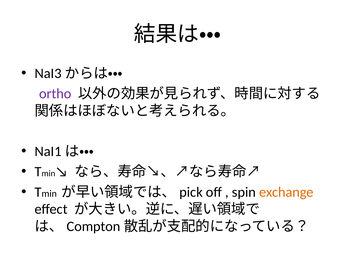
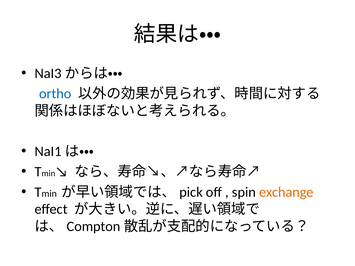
ortho colour: purple -> blue (55, 94)
